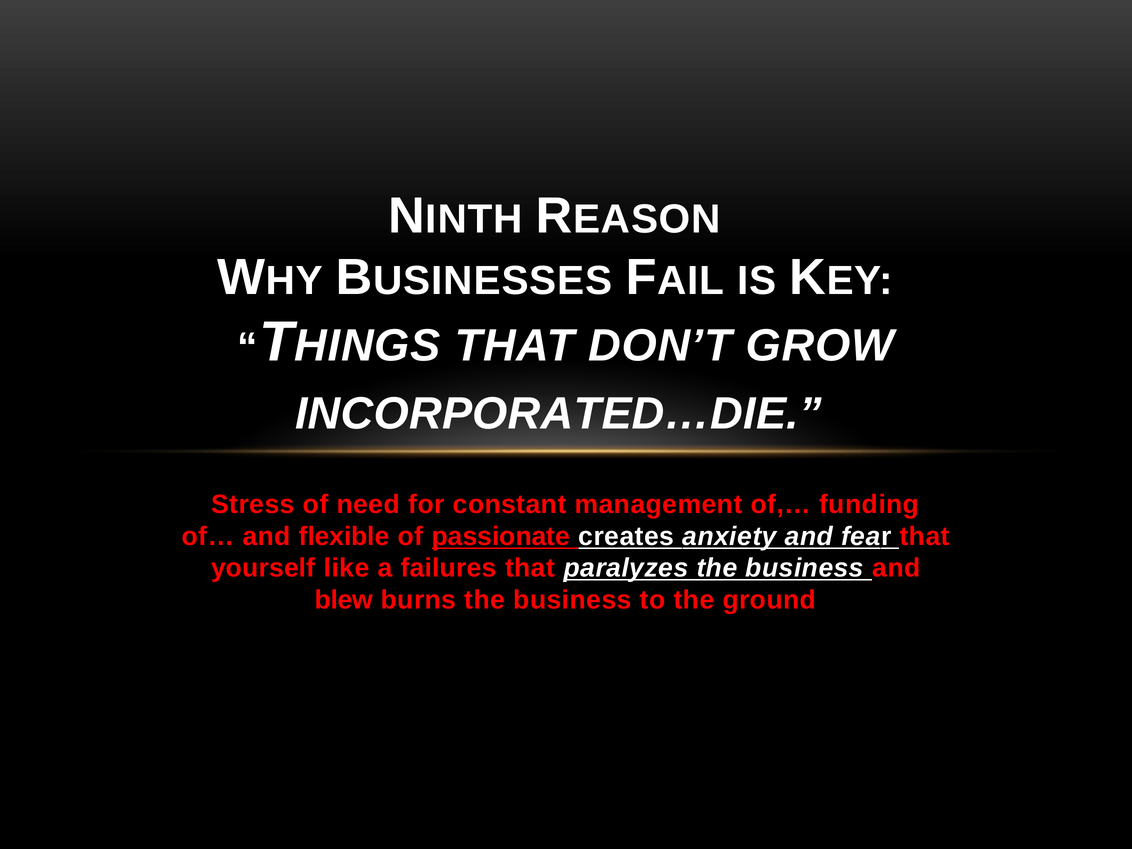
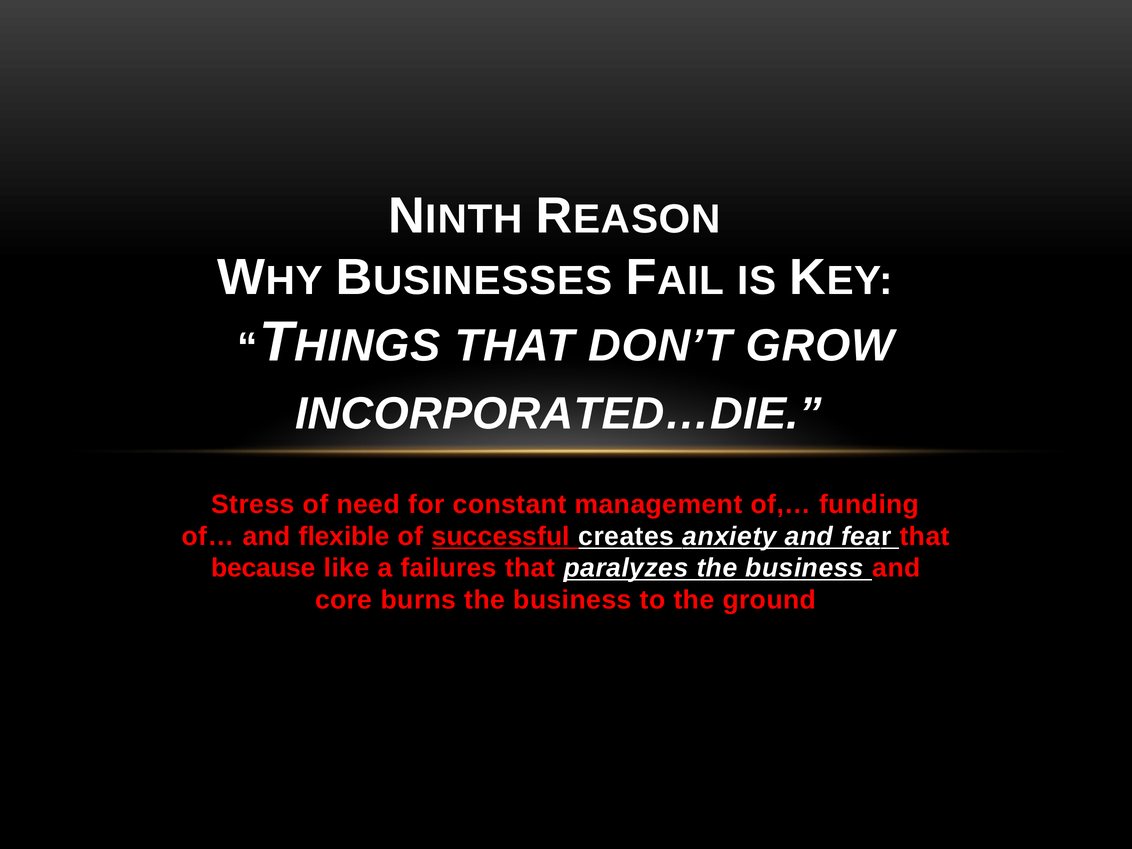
passionate: passionate -> successful (501, 536)
yourself: yourself -> because (263, 568)
blew: blew -> core (344, 600)
